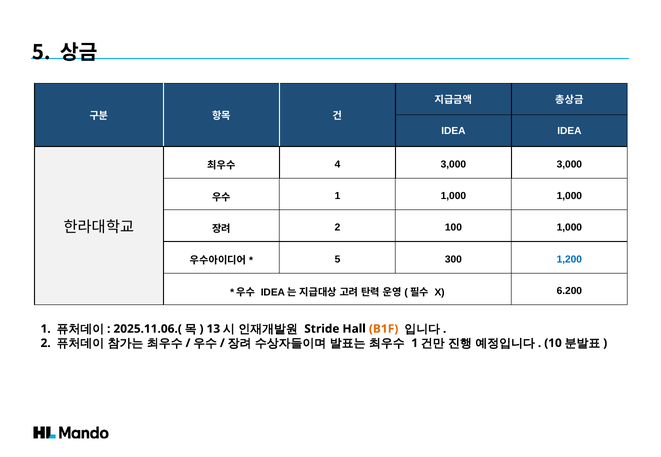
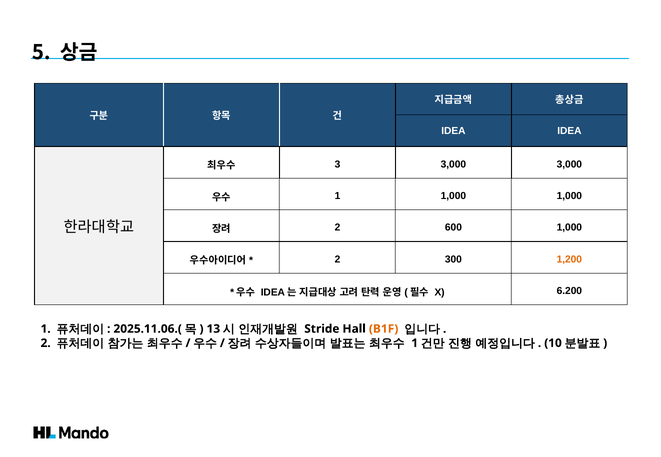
4: 4 -> 3 (337, 164)
100: 100 -> 600 (453, 228)
5: 5 -> 2 (337, 260)
1,200 colour: blue -> orange (569, 260)
